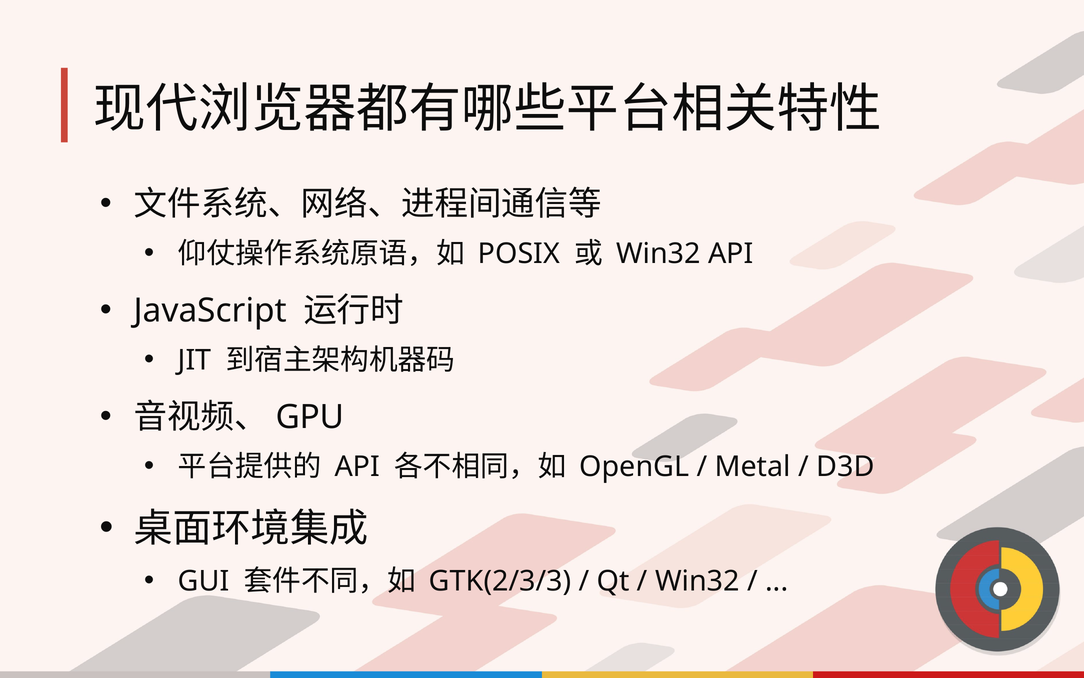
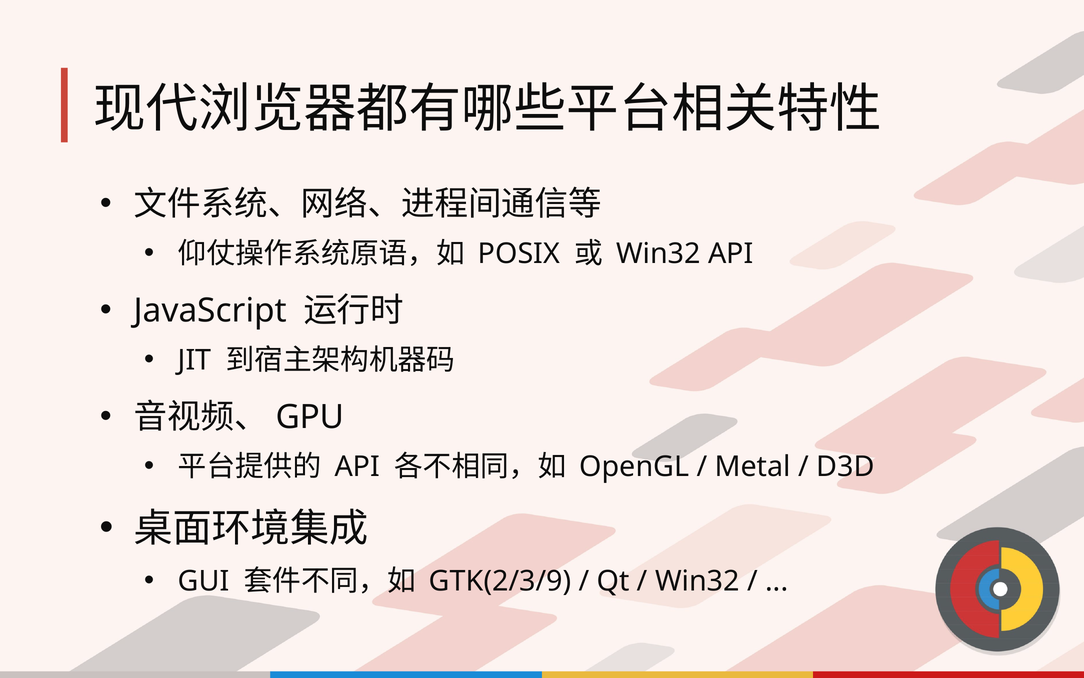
GTK(2/3/3: GTK(2/3/3 -> GTK(2/3/9 (500, 581)
